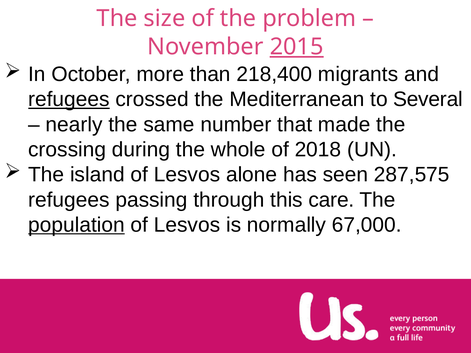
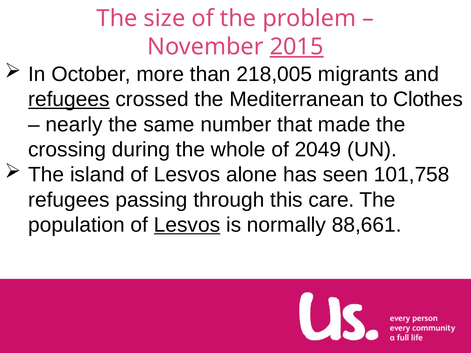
218,400: 218,400 -> 218,005 (274, 74)
Several: Several -> Clothes (428, 99)
2018: 2018 -> 2049 (318, 150)
287,575: 287,575 -> 101,758 (412, 175)
population underline: present -> none (76, 225)
Lesvos underline: none -> present (187, 225)
67,000: 67,000 -> 88,661 (367, 225)
